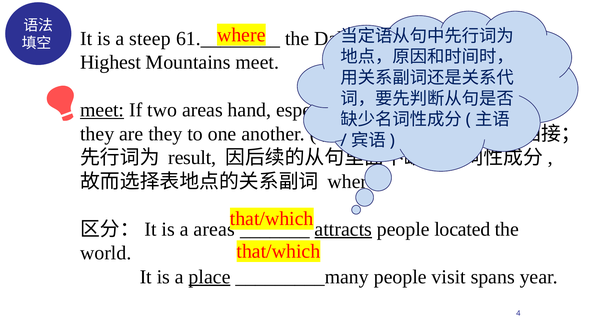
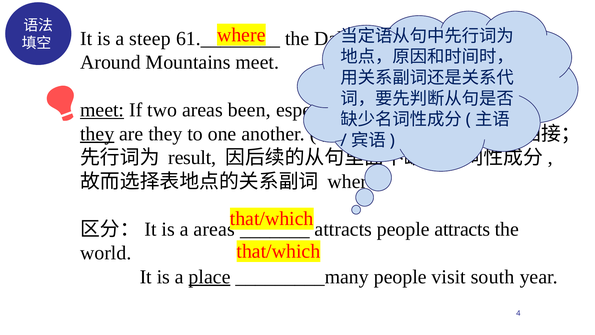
Highest: Highest -> Around (110, 62)
hand: hand -> been (249, 110)
they underline: none -> present (97, 134)
attracts underline: present -> none (343, 229)
people located: located -> attracts (462, 229)
spans: spans -> south (493, 277)
